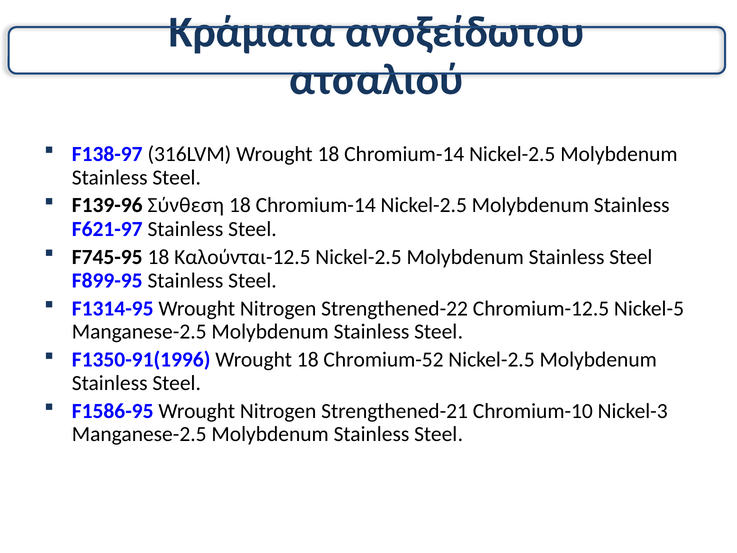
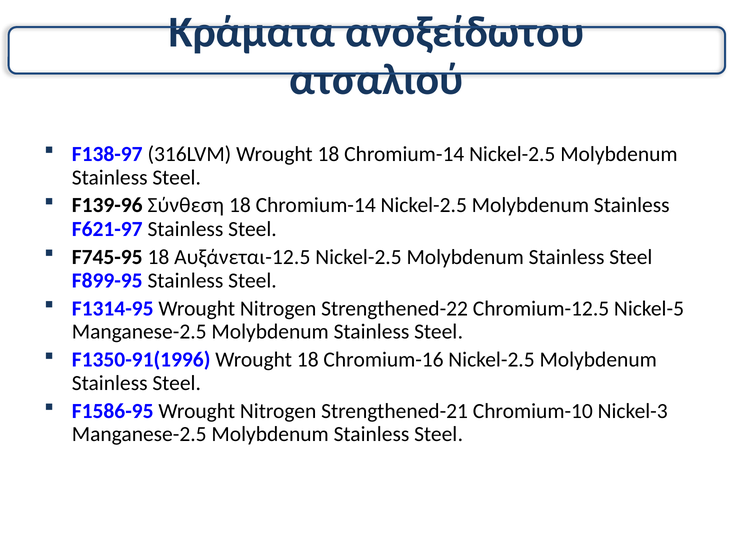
Καλούνται-12.5: Καλούνται-12.5 -> Αυξάνεται-12.5 (242, 257)
Chromium-52: Chromium-52 -> Chromium-16 (384, 360)
